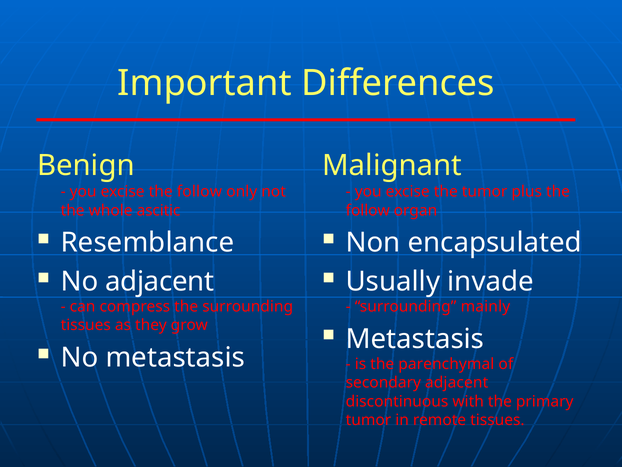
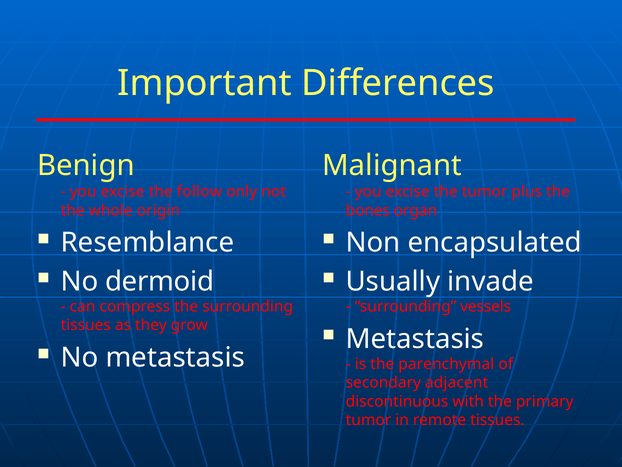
ascitic: ascitic -> origin (158, 210)
follow: follow -> bones (368, 210)
No adjacent: adjacent -> dermoid (160, 281)
mainly: mainly -> vessels (486, 306)
